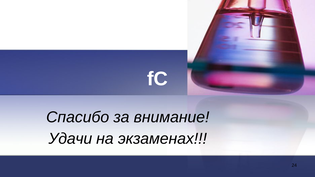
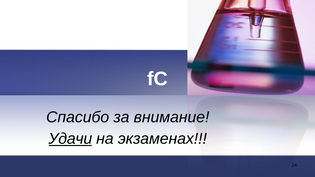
Удачи underline: none -> present (70, 139)
